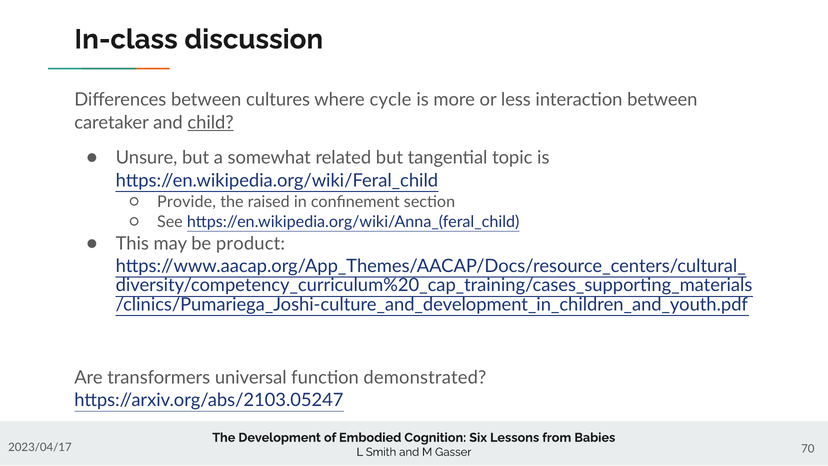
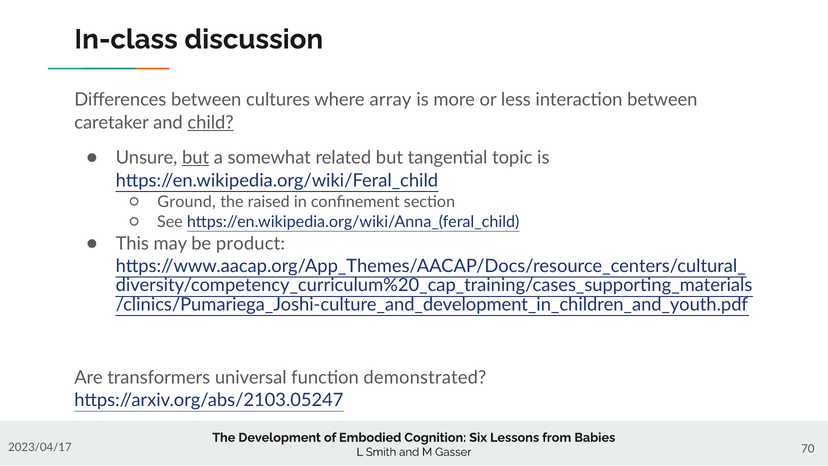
cycle: cycle -> array (391, 100)
but underline: none -> present (196, 158)
Provide: Provide -> Ground (187, 202)
